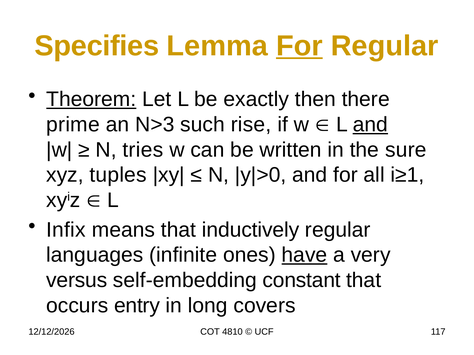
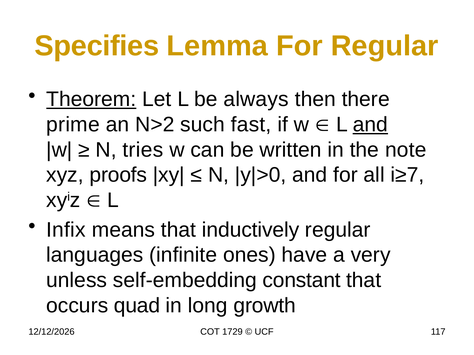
For underline: present -> none (299, 46)
exactly: exactly -> always (256, 99)
N>3: N>3 -> N>2 (155, 125)
rise: rise -> fast (251, 125)
sure: sure -> note (406, 150)
tuples: tuples -> proofs (118, 175)
i≥1: i≥1 -> i≥7 (407, 175)
have underline: present -> none (304, 255)
versus: versus -> unless (77, 281)
entry: entry -> quad (137, 306)
covers: covers -> growth (265, 306)
4810: 4810 -> 1729 (232, 332)
